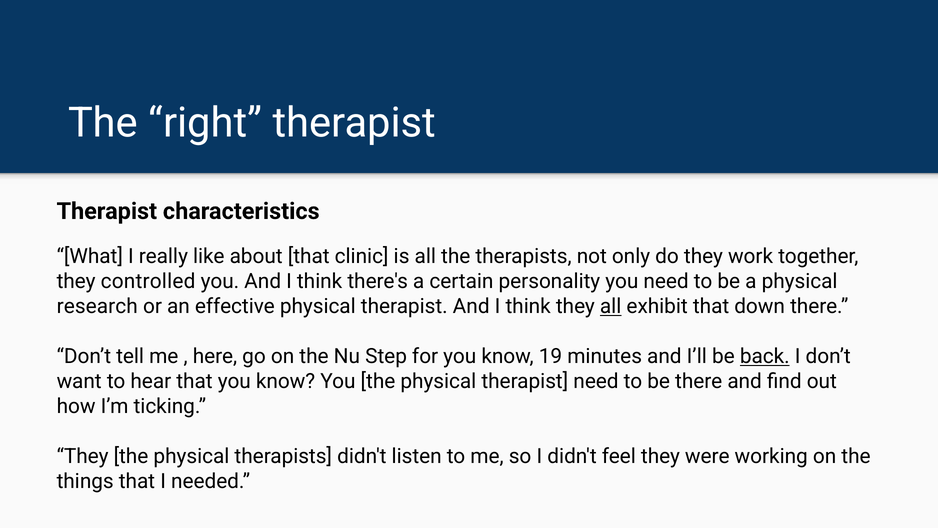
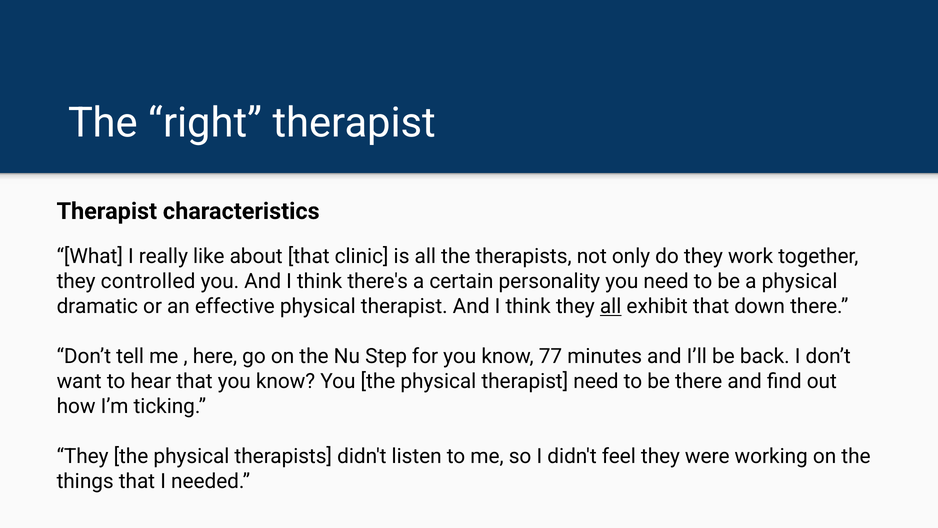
research: research -> dramatic (97, 306)
19: 19 -> 77 (550, 356)
back underline: present -> none (765, 356)
